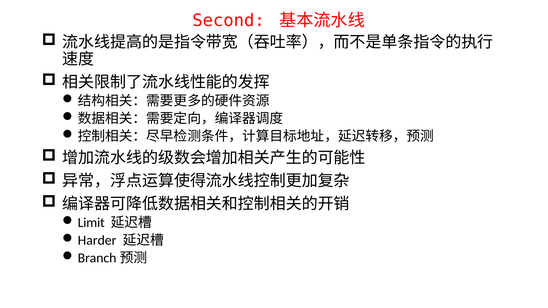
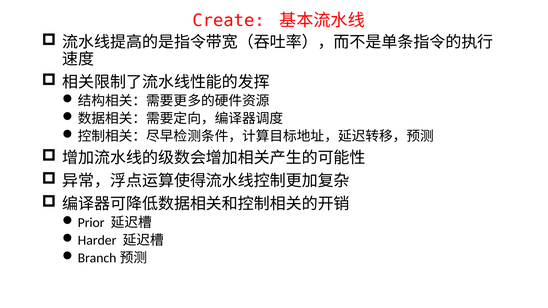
Second: Second -> Create (229, 20)
Limit: Limit -> Prior (91, 223)
